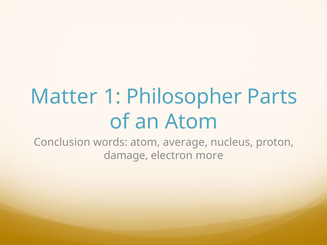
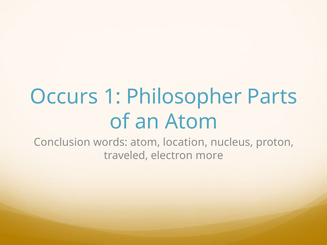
Matter: Matter -> Occurs (64, 97)
average: average -> location (185, 143)
damage: damage -> traveled (126, 156)
